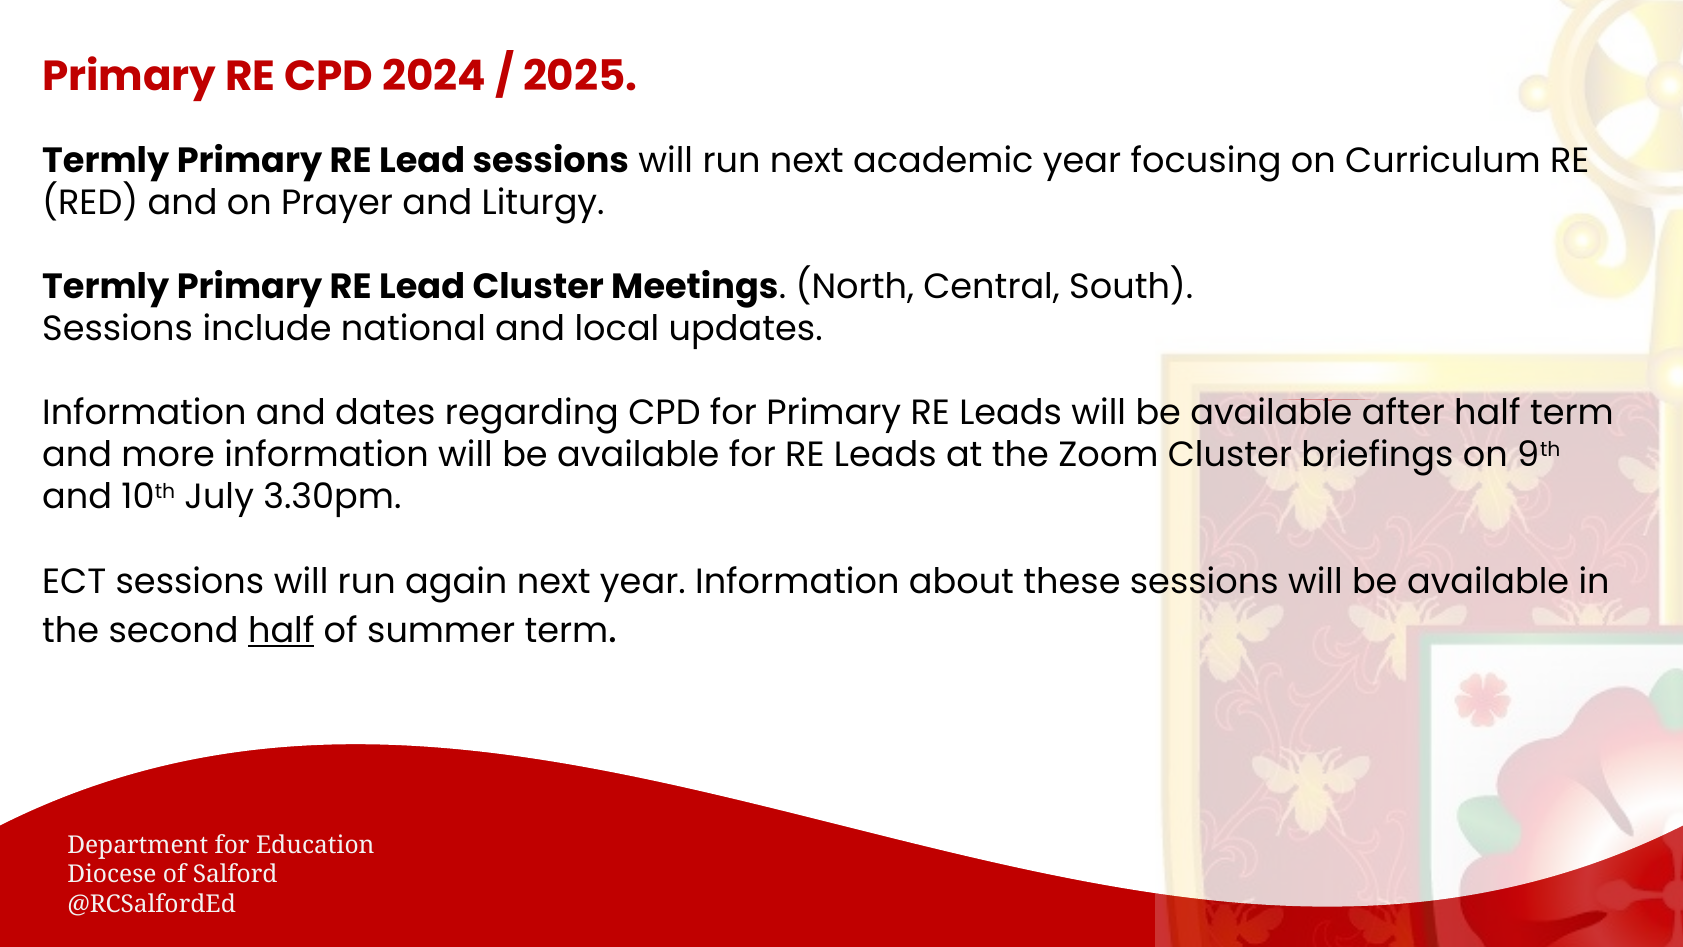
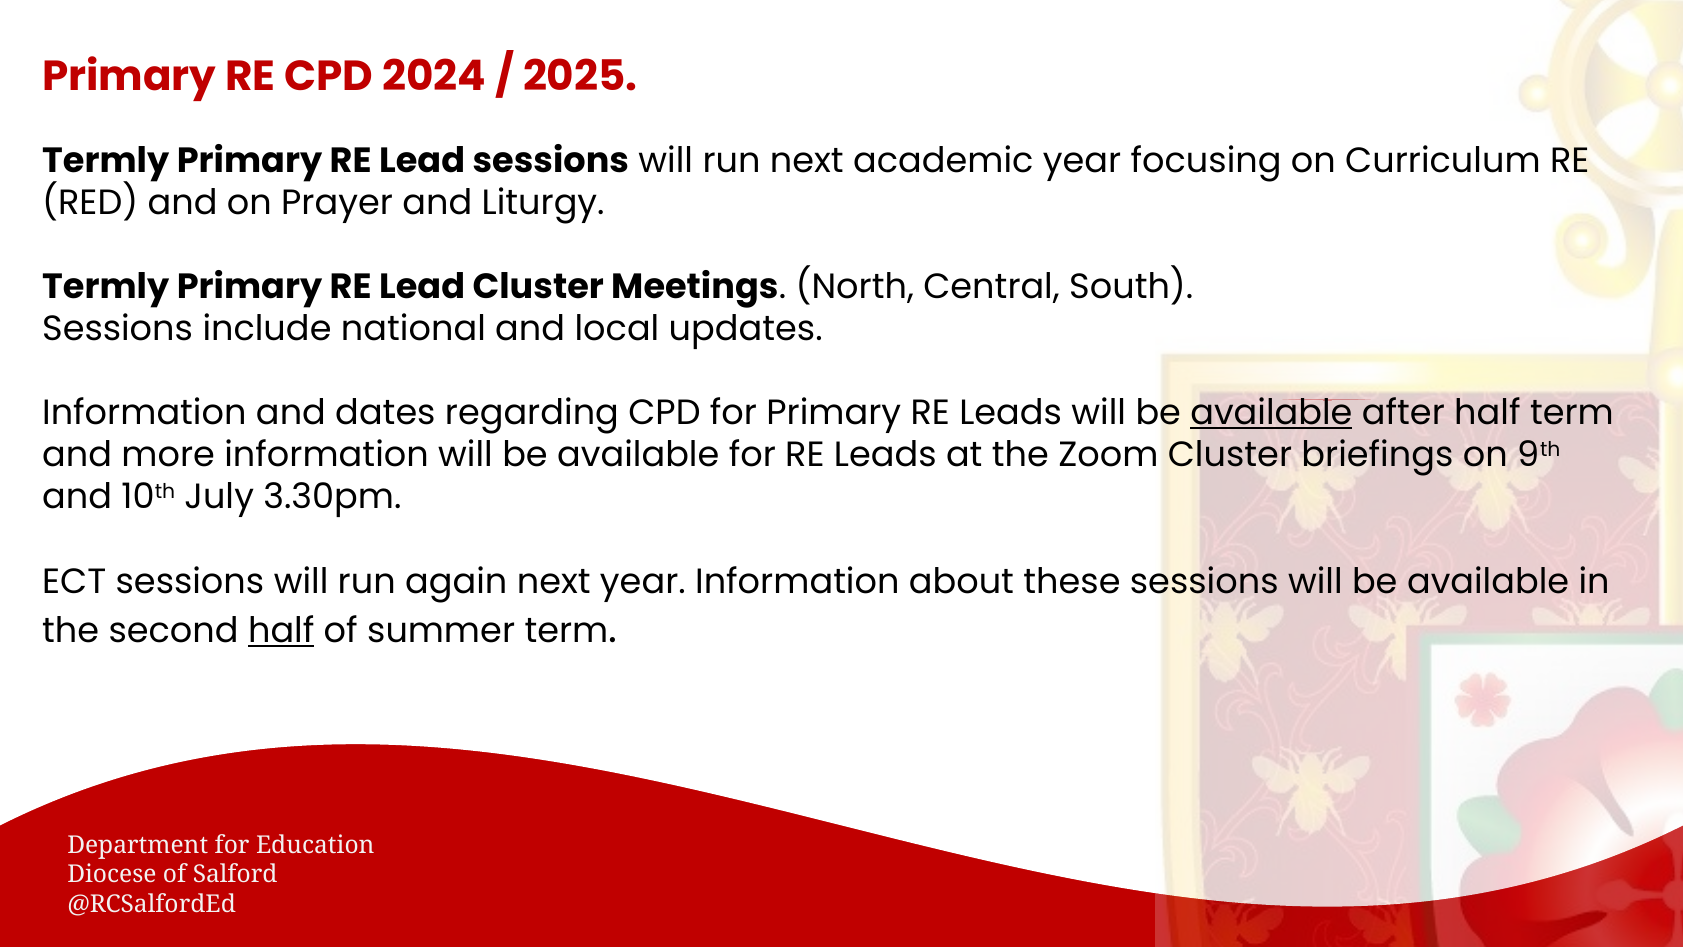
available underline: none -> present (1271, 413)
